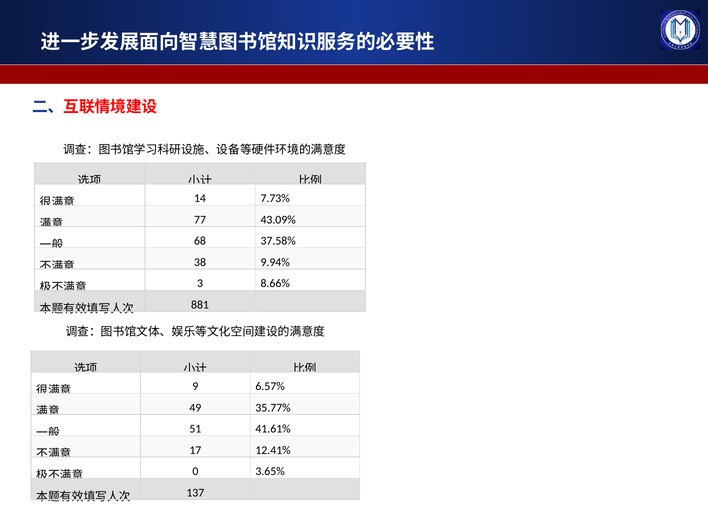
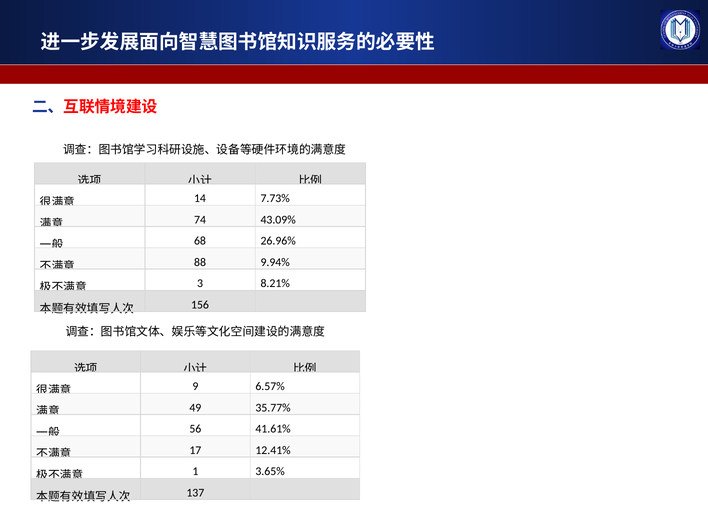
77: 77 -> 74 (200, 220)
37.58%: 37.58% -> 26.96% (278, 241)
38: 38 -> 88 (200, 262)
8.66%: 8.66% -> 8.21% (275, 284)
881: 881 -> 156 (200, 305)
51: 51 -> 56 (195, 429)
0: 0 -> 1 (195, 472)
